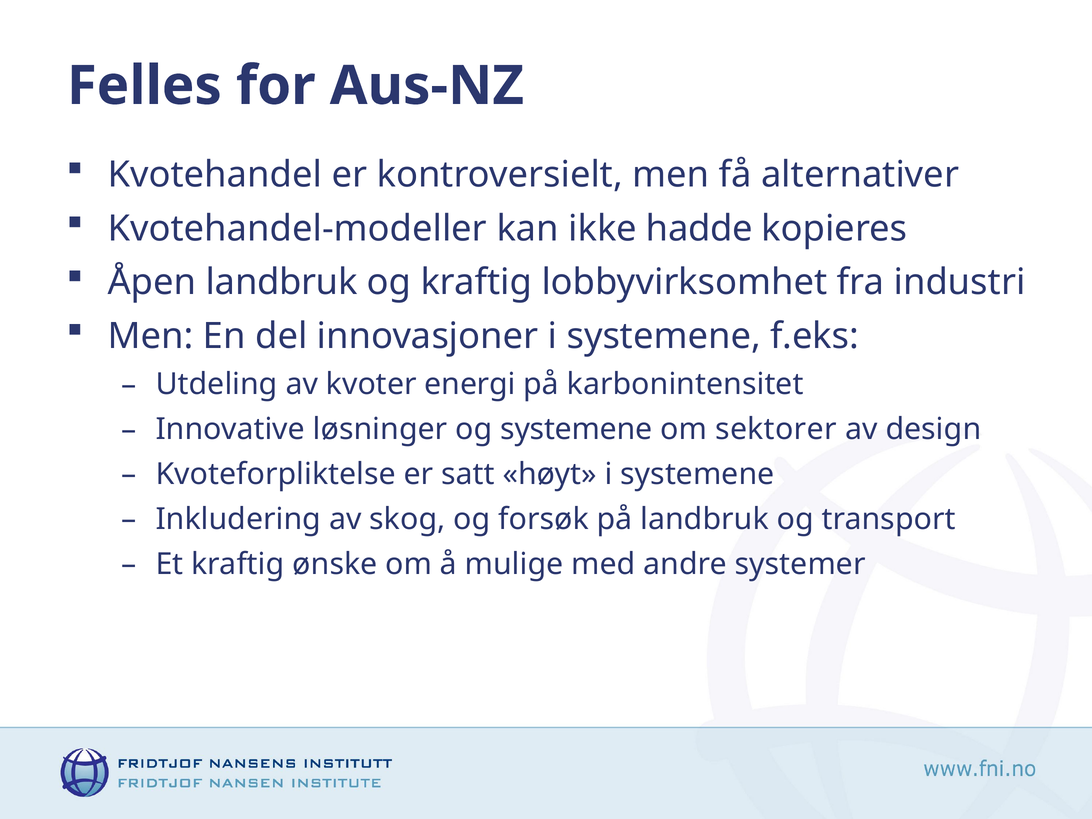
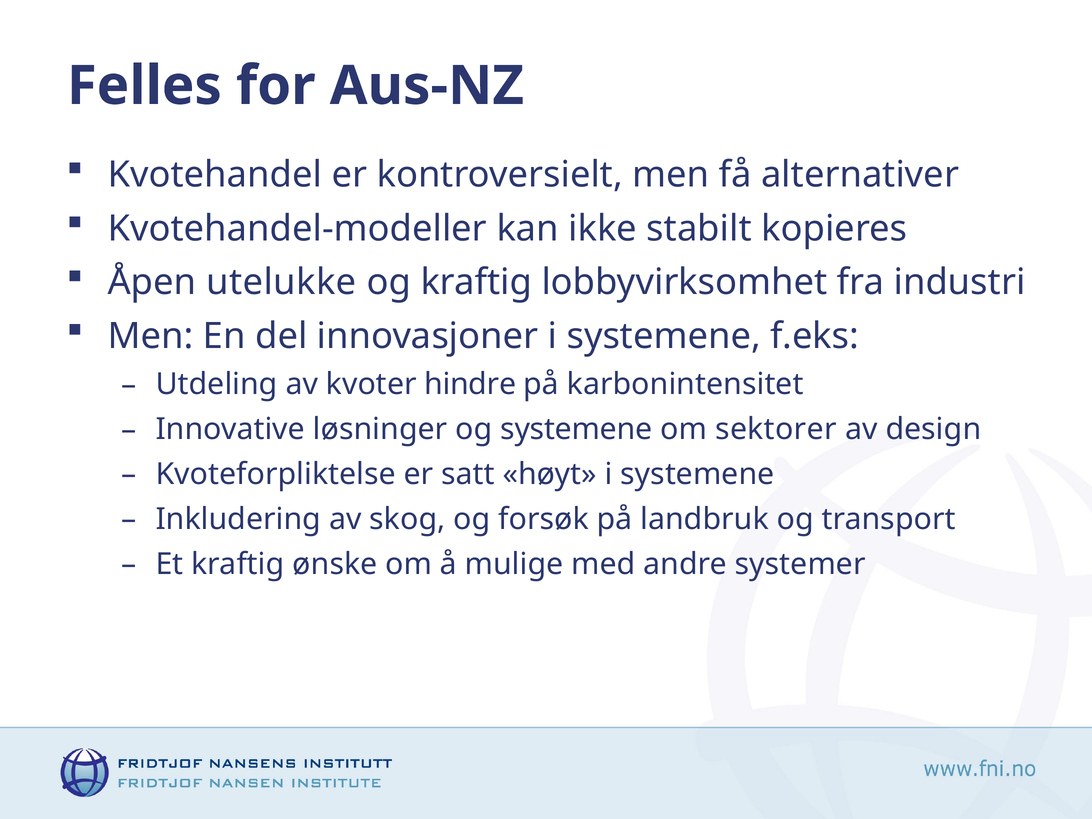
hadde: hadde -> stabilt (699, 229)
Åpen landbruk: landbruk -> utelukke (281, 282)
energi: energi -> hindre (470, 384)
